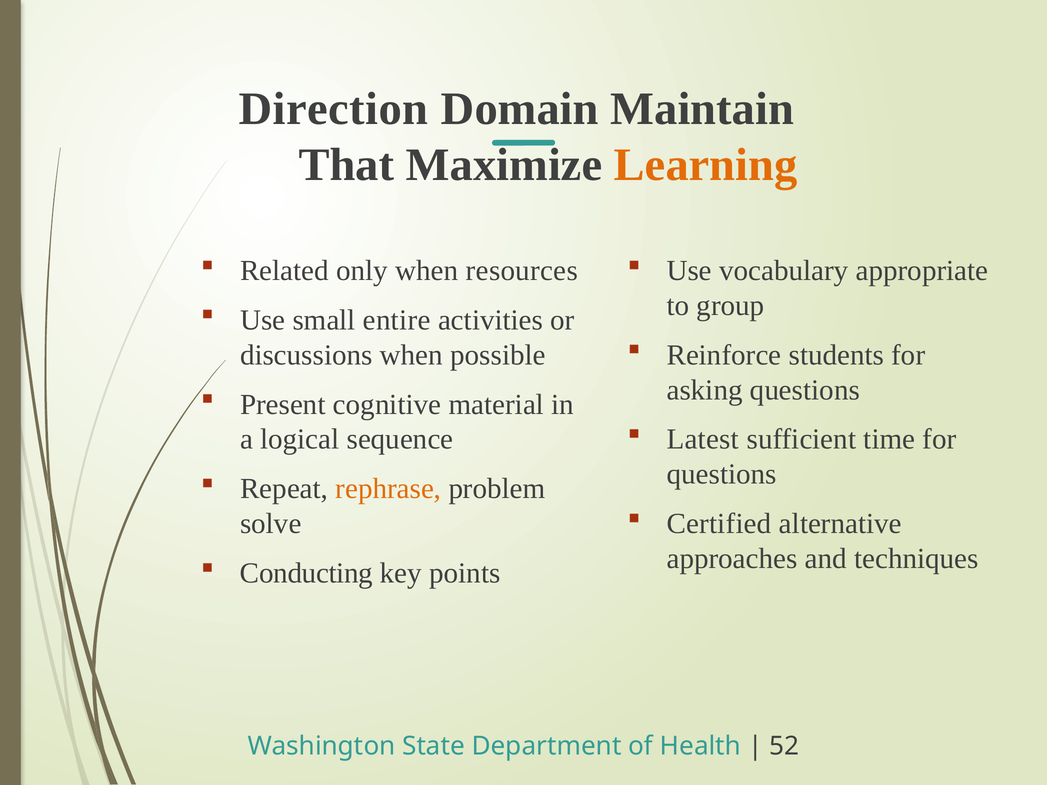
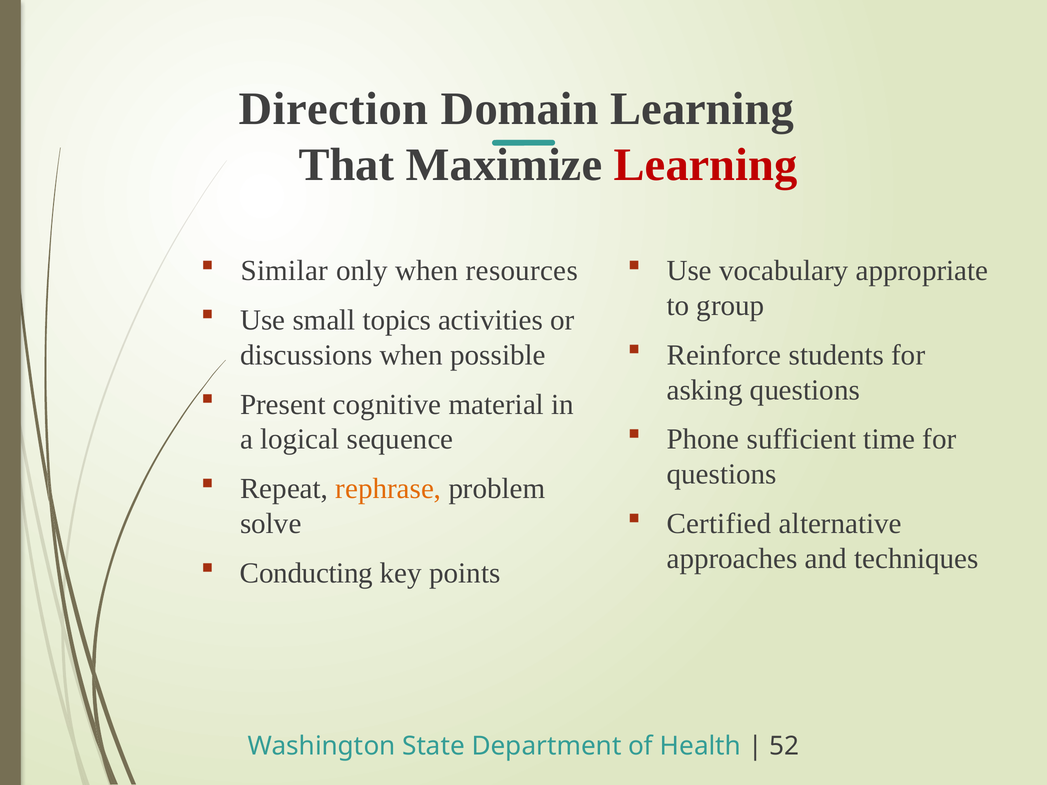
Domain Maintain: Maintain -> Learning (702, 109)
Learning colour: orange -> red (706, 165)
Related: Related -> Similar (284, 271)
entire: entire -> topics (397, 320)
Latest: Latest -> Phone (703, 439)
